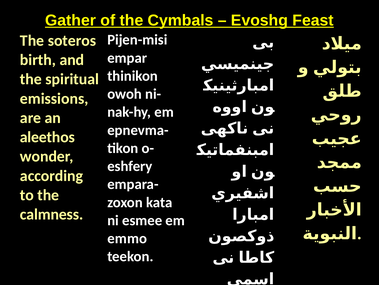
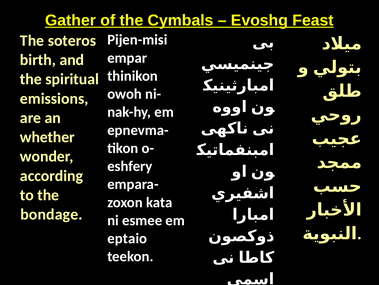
aleethos: aleethos -> whether (47, 137)
calmness: calmness -> bondage (51, 214)
emmo: emmo -> eptaio (127, 238)
